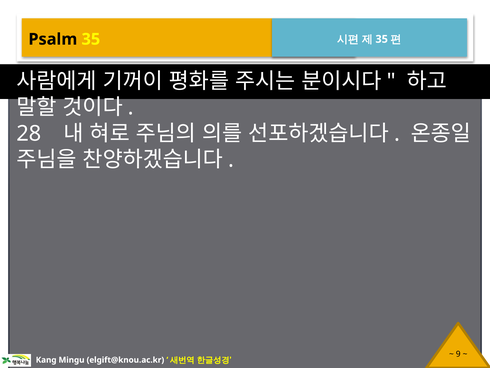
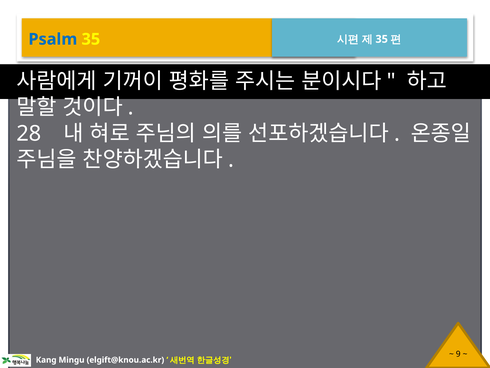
Psalm colour: black -> blue (53, 39)
